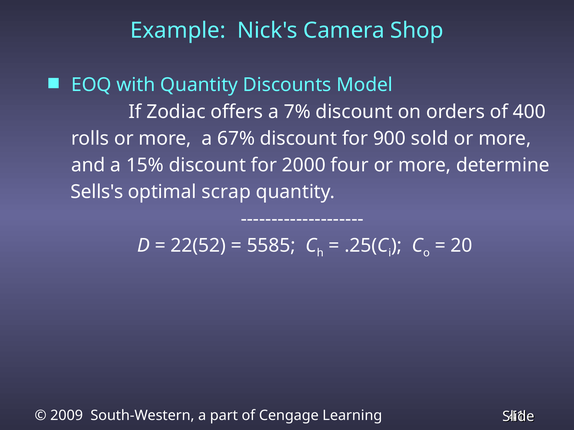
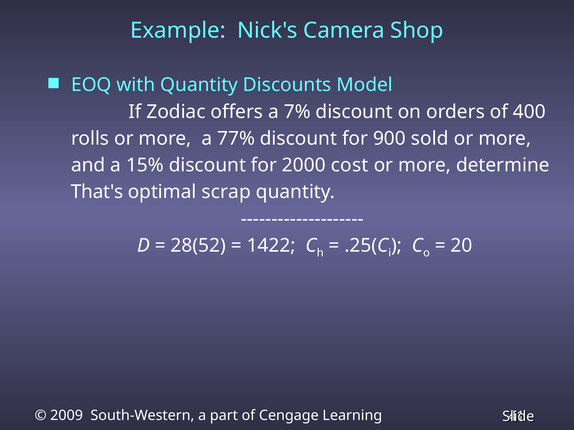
67%: 67% -> 77% (236, 139)
four: four -> cost (350, 165)
Sells's: Sells's -> That's (97, 192)
22(52: 22(52 -> 28(52 (198, 246)
5585: 5585 -> 1422 (271, 246)
